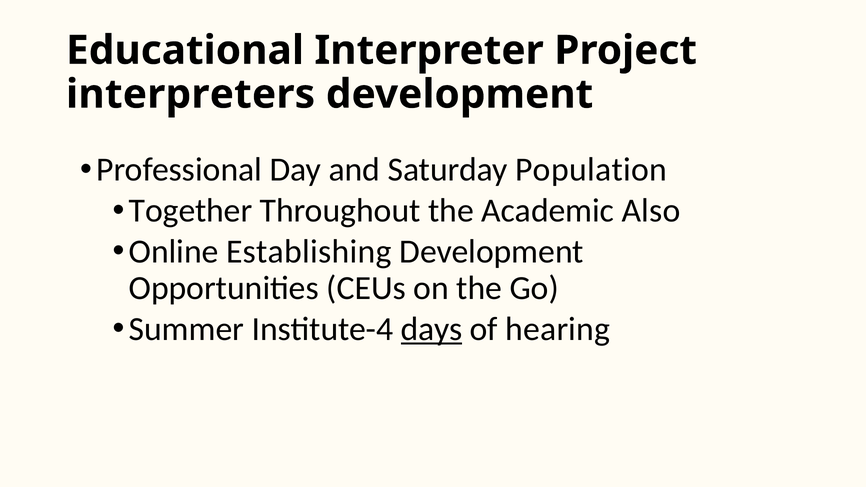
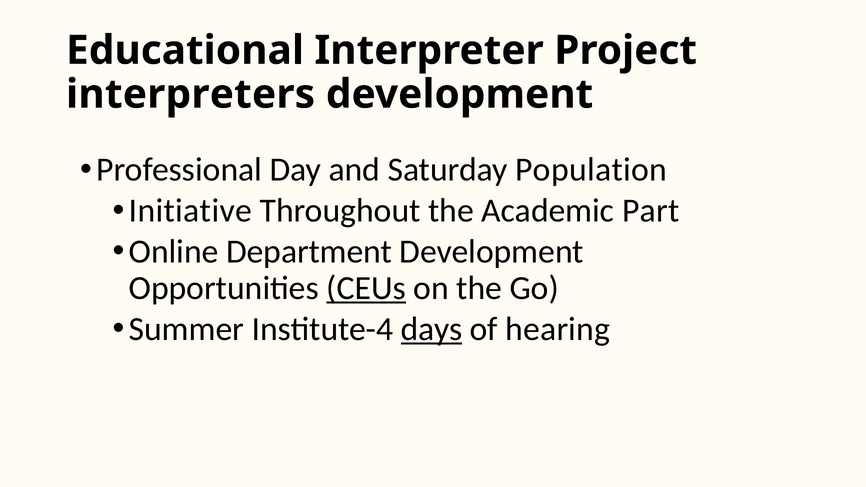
Together: Together -> Initiative (190, 211)
Also: Also -> Part (651, 211)
Establishing: Establishing -> Department (309, 252)
CEUs underline: none -> present (366, 288)
